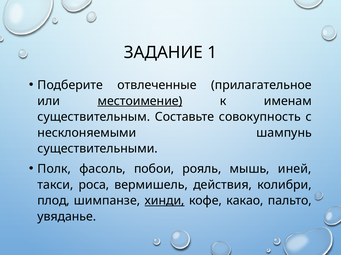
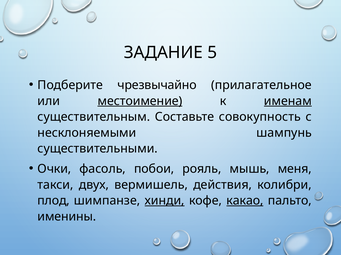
1: 1 -> 5 (212, 53)
отвлеченные: отвлеченные -> чрезвычайно (157, 85)
именам underline: none -> present (288, 101)
Полк: Полк -> Очки (54, 169)
иней: иней -> меня (295, 169)
роса: роса -> двух (94, 185)
какао underline: none -> present (245, 201)
увяданье: увяданье -> именины (67, 217)
